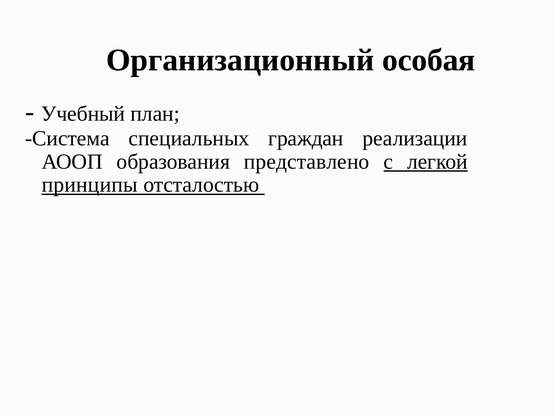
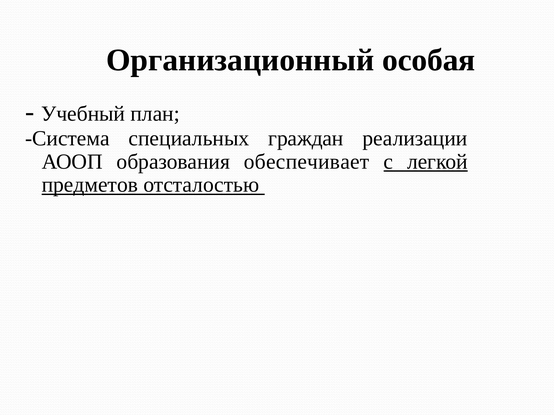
представлено: представлено -> обеспечивает (307, 162)
принципы: принципы -> предметов (90, 185)
